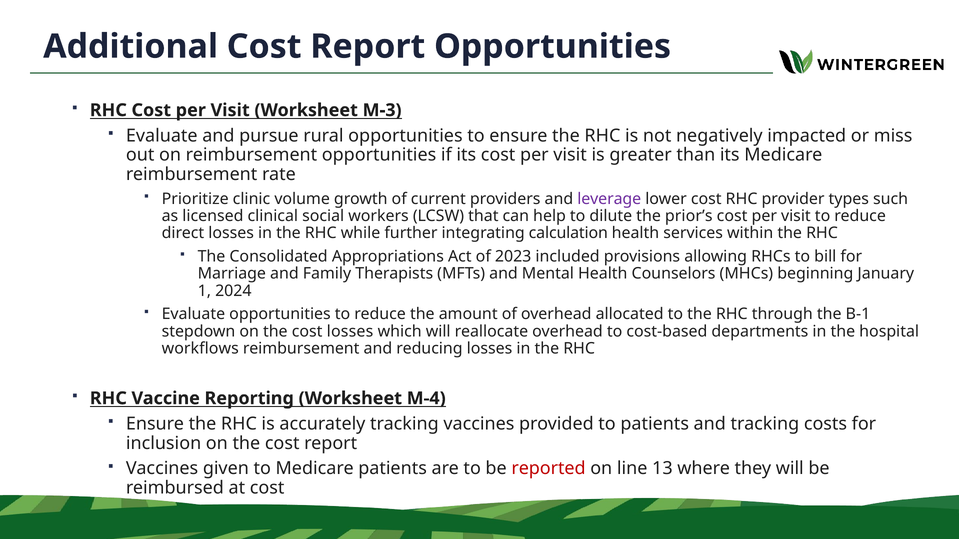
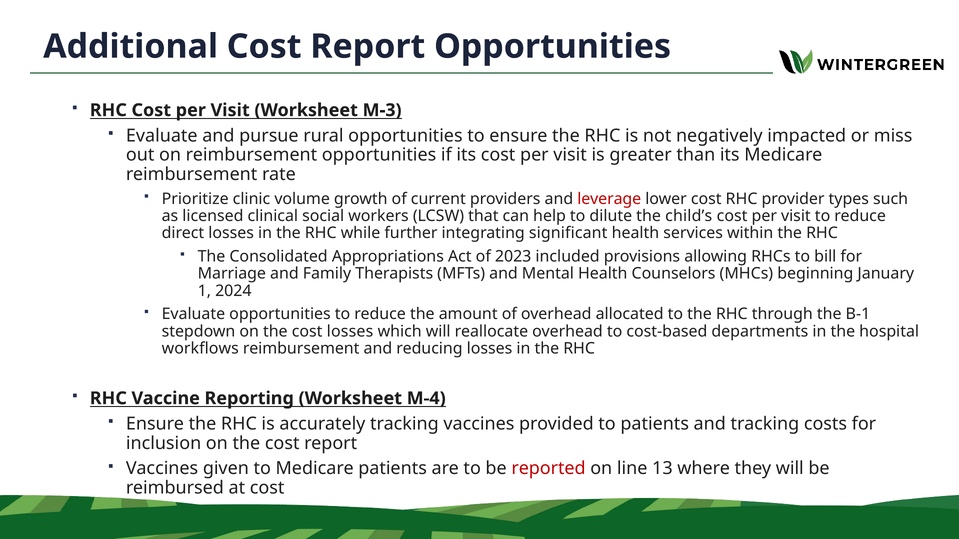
leverage colour: purple -> red (609, 199)
prior’s: prior’s -> child’s (689, 216)
calculation: calculation -> significant (568, 233)
